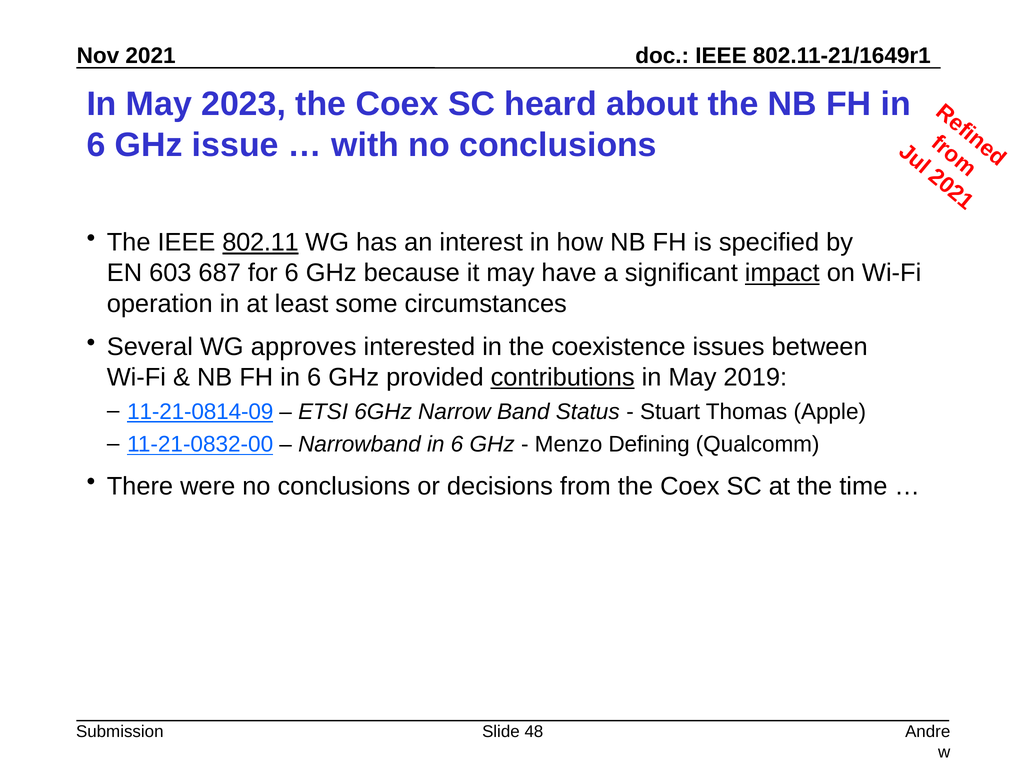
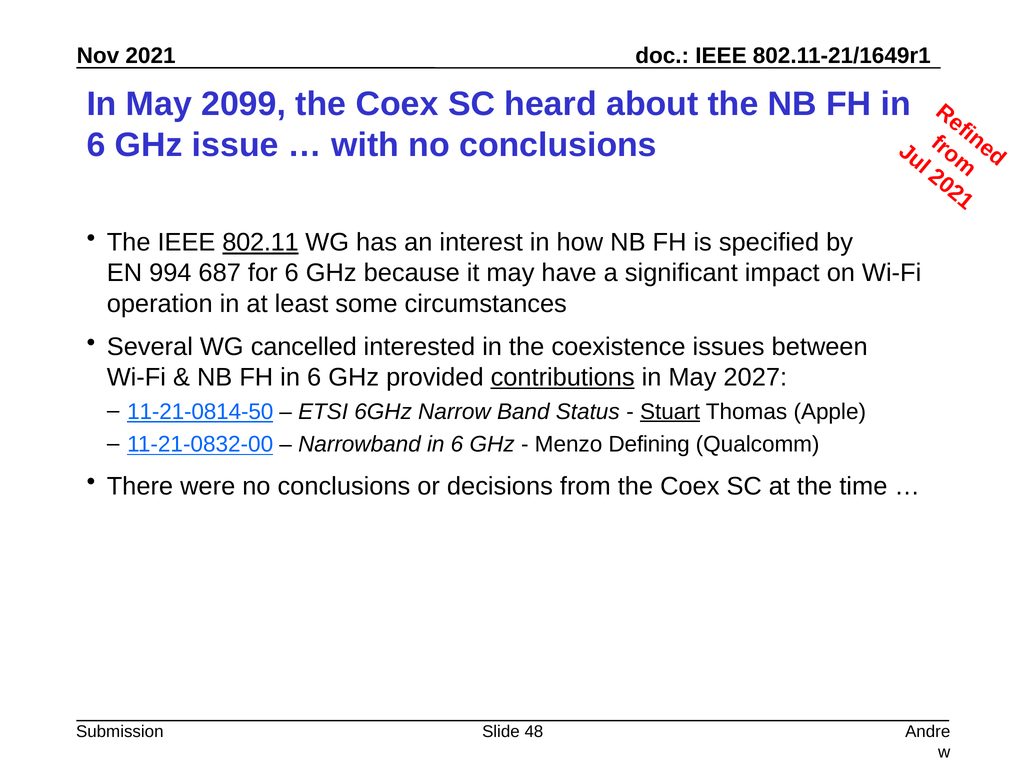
2023: 2023 -> 2099 (244, 104)
603: 603 -> 994 (170, 273)
impact underline: present -> none (782, 273)
approves: approves -> cancelled (304, 347)
2019: 2019 -> 2027 (755, 377)
11-21-0814-09: 11-21-0814-09 -> 11-21-0814-50 (200, 412)
Stuart underline: none -> present (670, 412)
